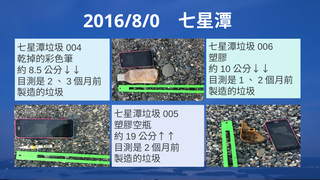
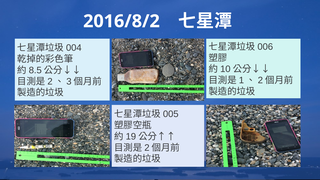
2016/8/0: 2016/8/0 -> 2016/8/2 (121, 21)
